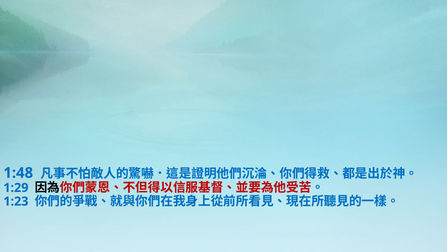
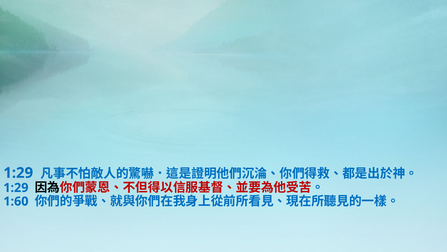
1:48: 1:48 -> 1:29 (18, 173)
1:23: 1:23 -> 1:60 (16, 201)
